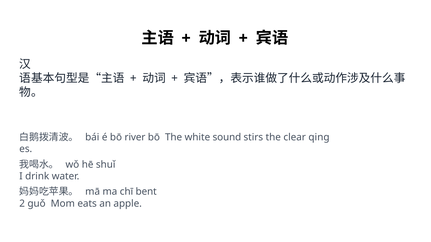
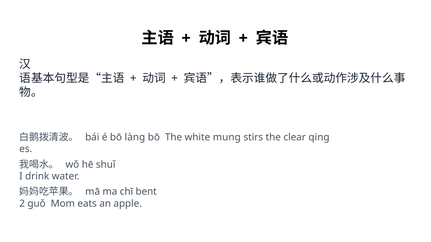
river: river -> làng (135, 137)
sound: sound -> mung (227, 137)
